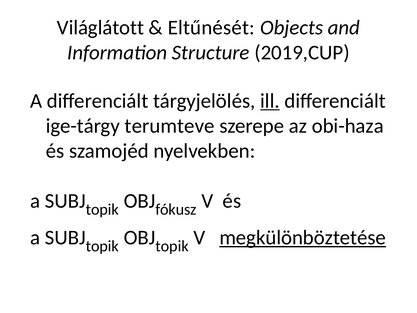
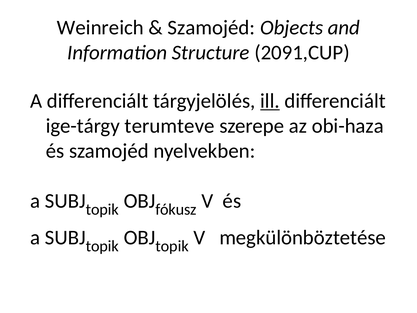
Világlátott: Világlátott -> Weinreich (100, 28)
Eltűnését: Eltűnését -> Szamojéd (211, 28)
2019,CUP: 2019,CUP -> 2091,CUP (302, 53)
megkülönböztetése underline: present -> none (303, 237)
